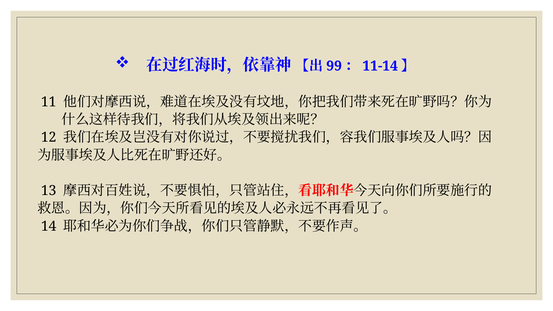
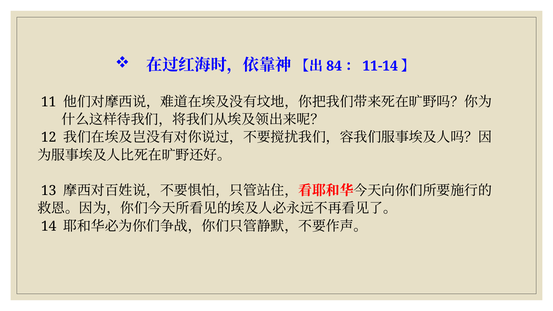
99: 99 -> 84 (334, 66)
